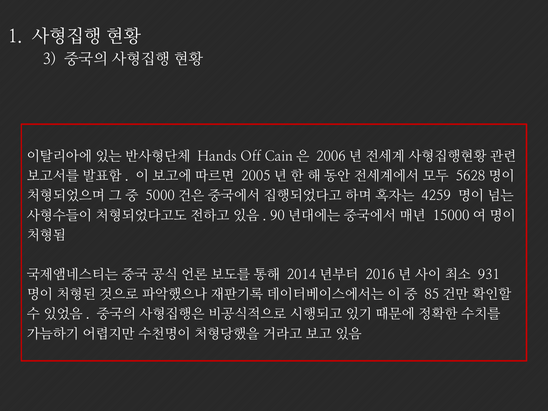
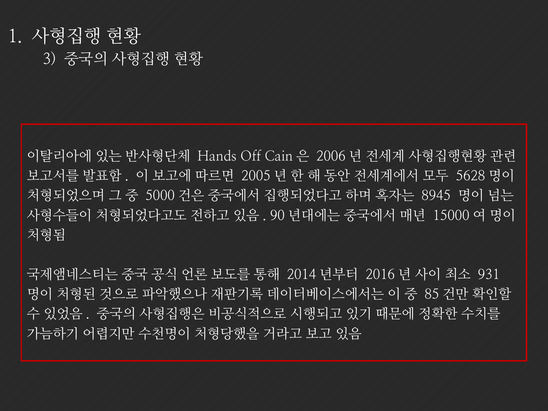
4259: 4259 -> 8945 (436, 196)
